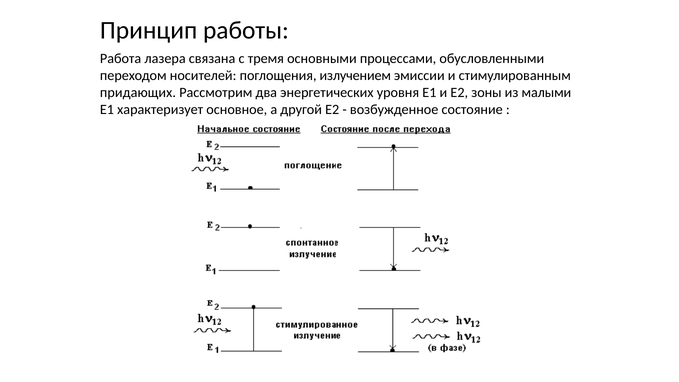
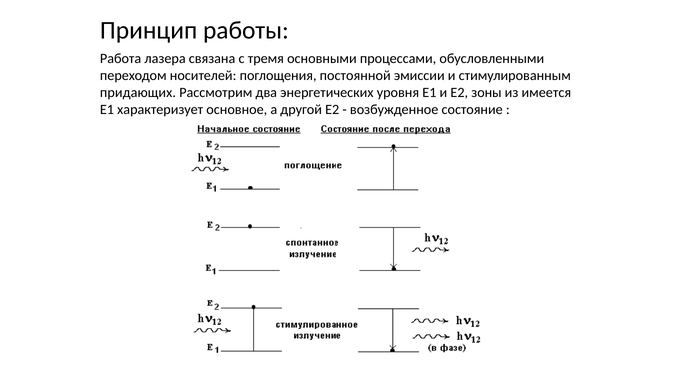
излучением: излучением -> постоянной (355, 76)
малыми: малыми -> имеется (546, 93)
